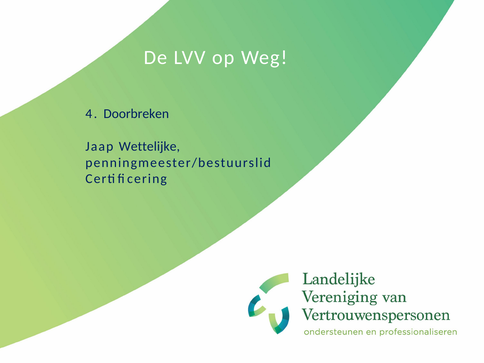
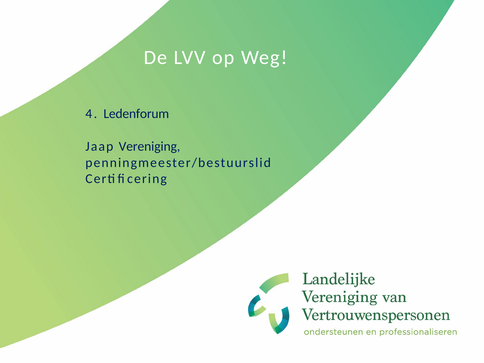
Doorbreken: Doorbreken -> Ledenforum (136, 114)
Wettelijke: Wettelijke -> Vereniging (149, 147)
